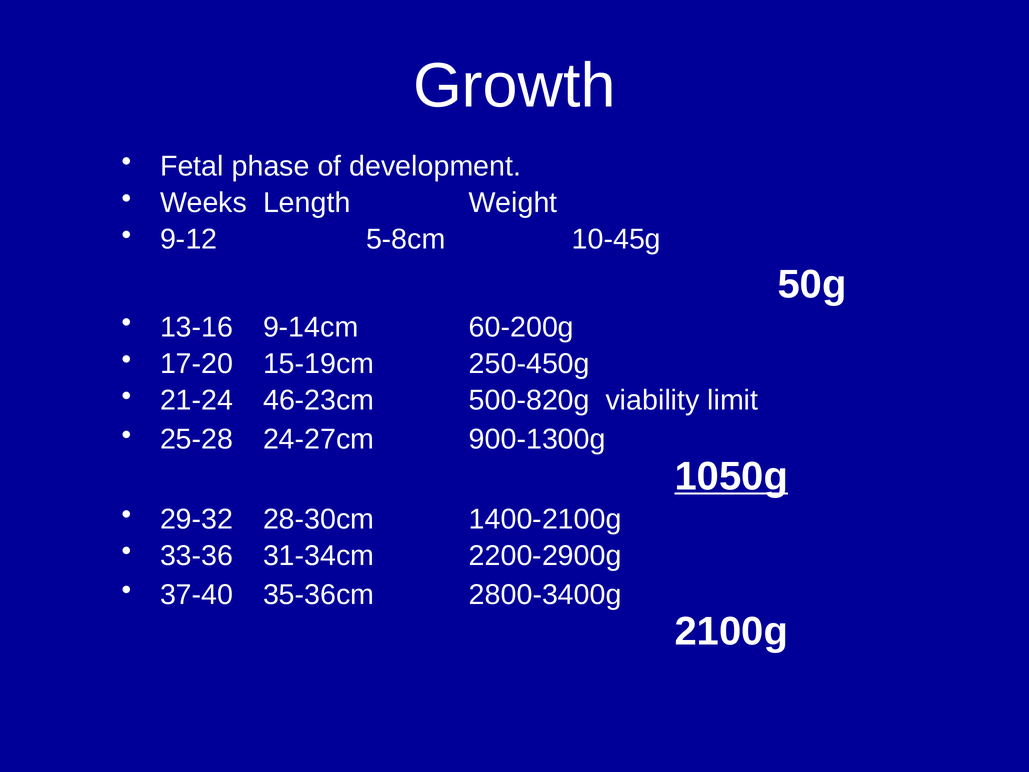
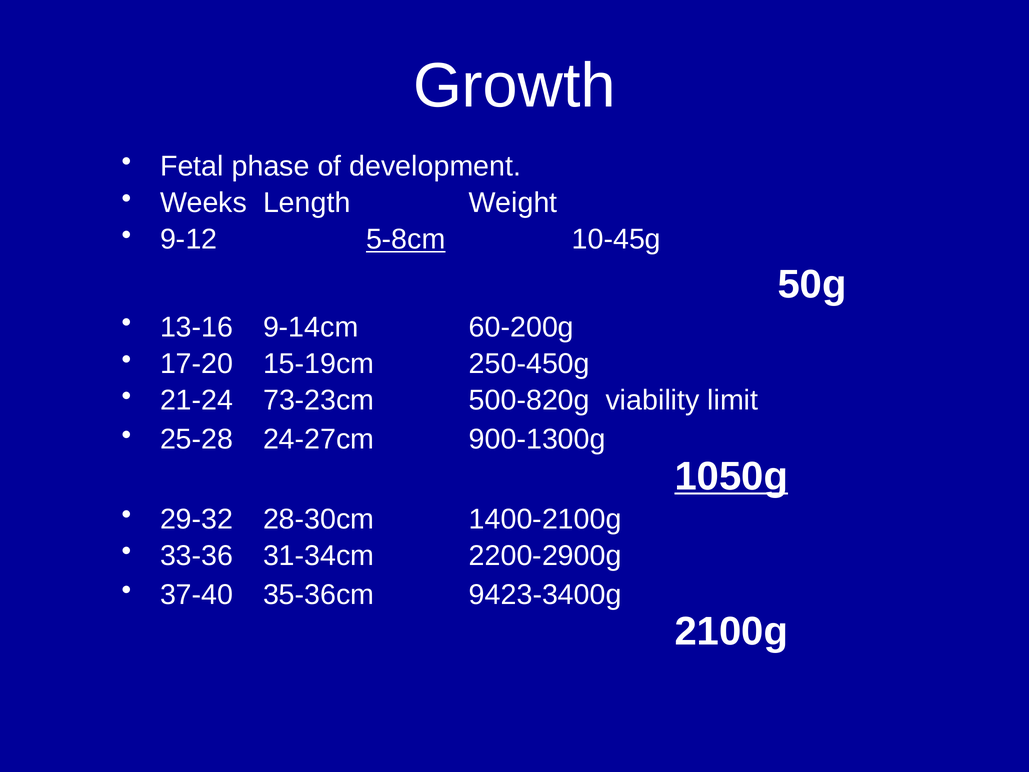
5-8cm underline: none -> present (406, 239)
46-23cm: 46-23cm -> 73-23cm (319, 400)
2800-3400g: 2800-3400g -> 9423-3400g (545, 594)
